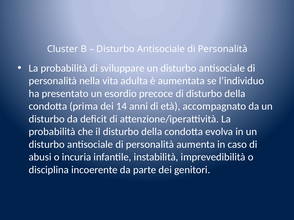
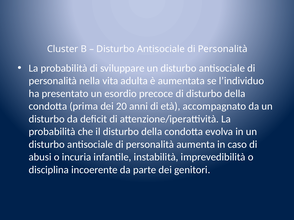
14: 14 -> 20 (121, 106)
